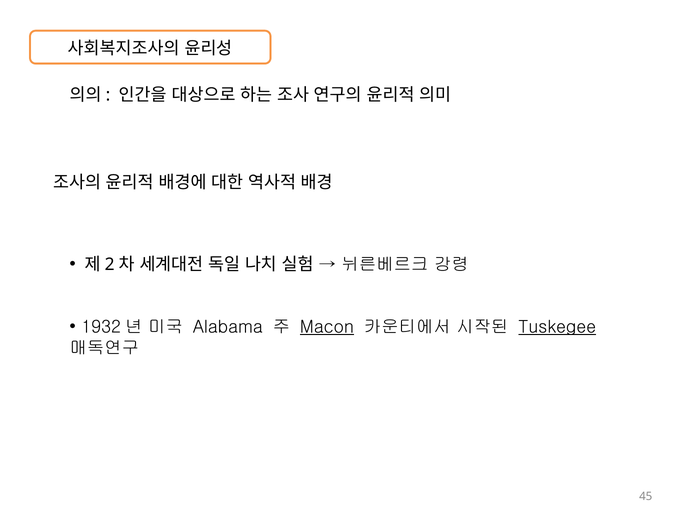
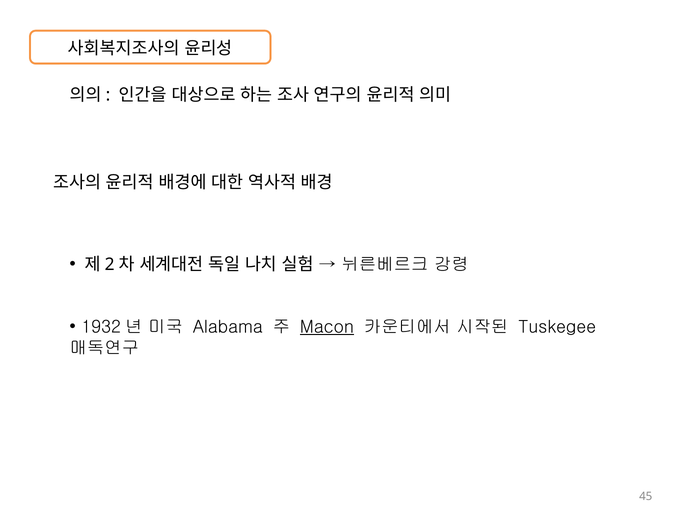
Tuskegee underline: present -> none (557, 327)
